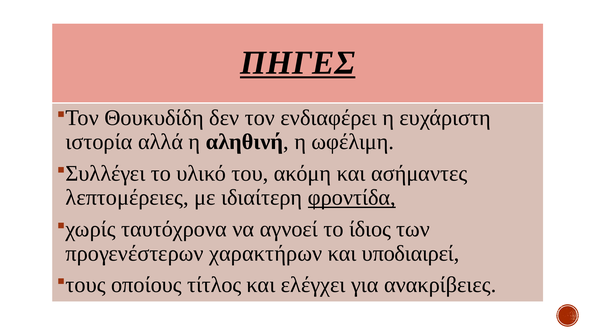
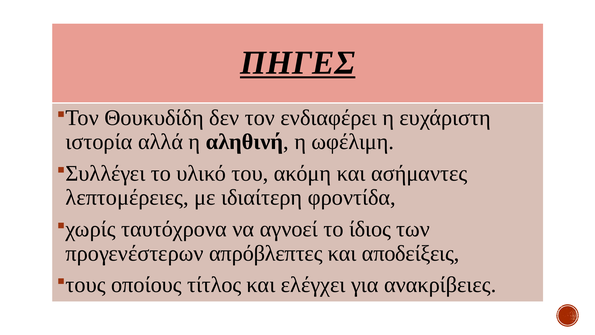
φροντίδα underline: present -> none (352, 197)
χαρακτήρων: χαρακτήρων -> απρόβλεπτες (266, 253)
υποδιαιρεί: υποδιαιρεί -> αποδείξεις (411, 253)
